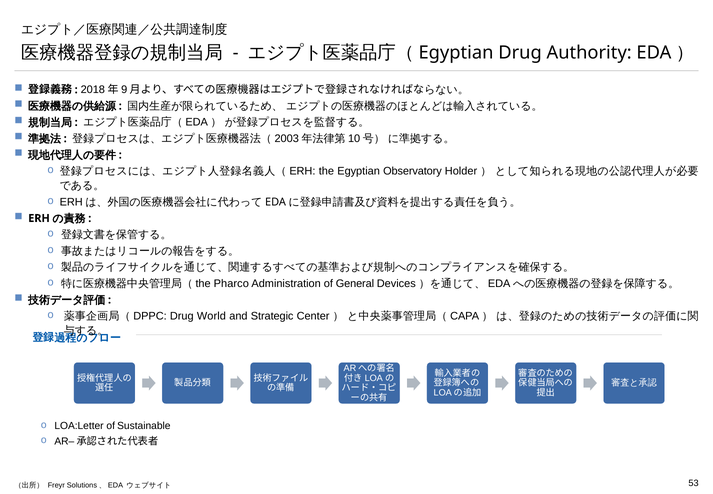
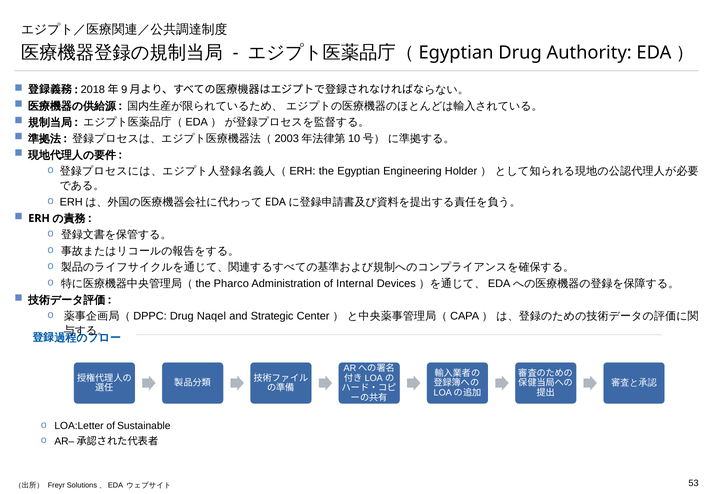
Observatory: Observatory -> Engineering (412, 171)
General: General -> Internal (355, 283)
World: World -> Naqel (211, 316)
